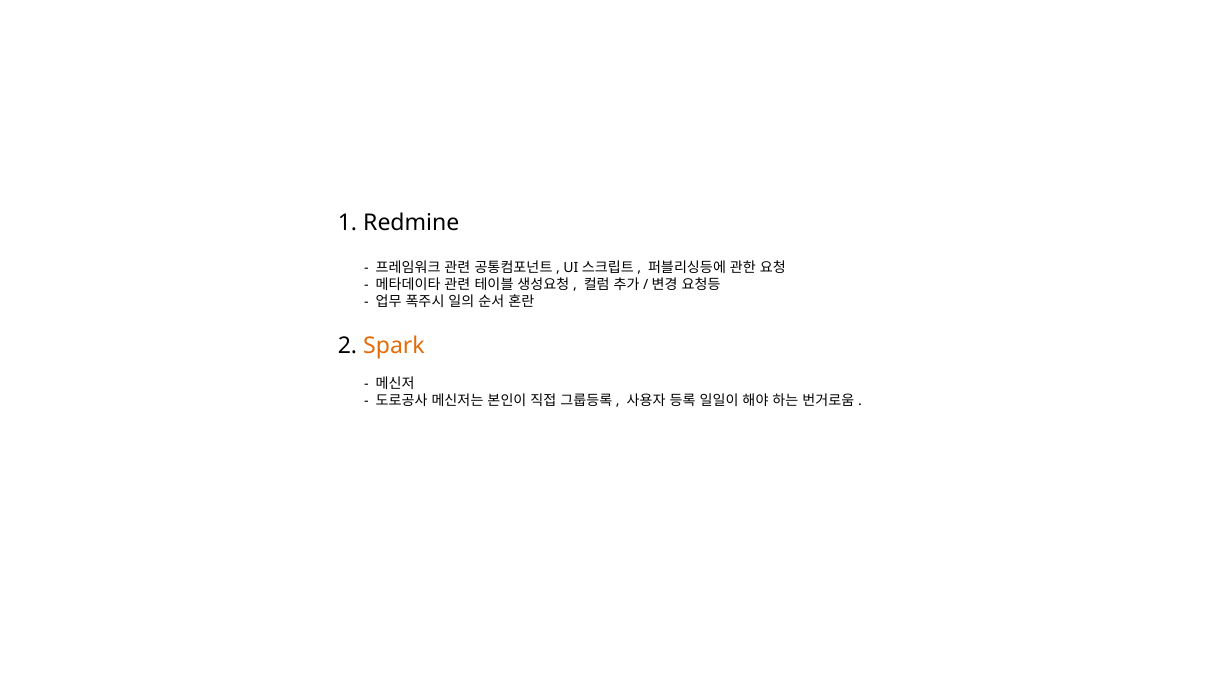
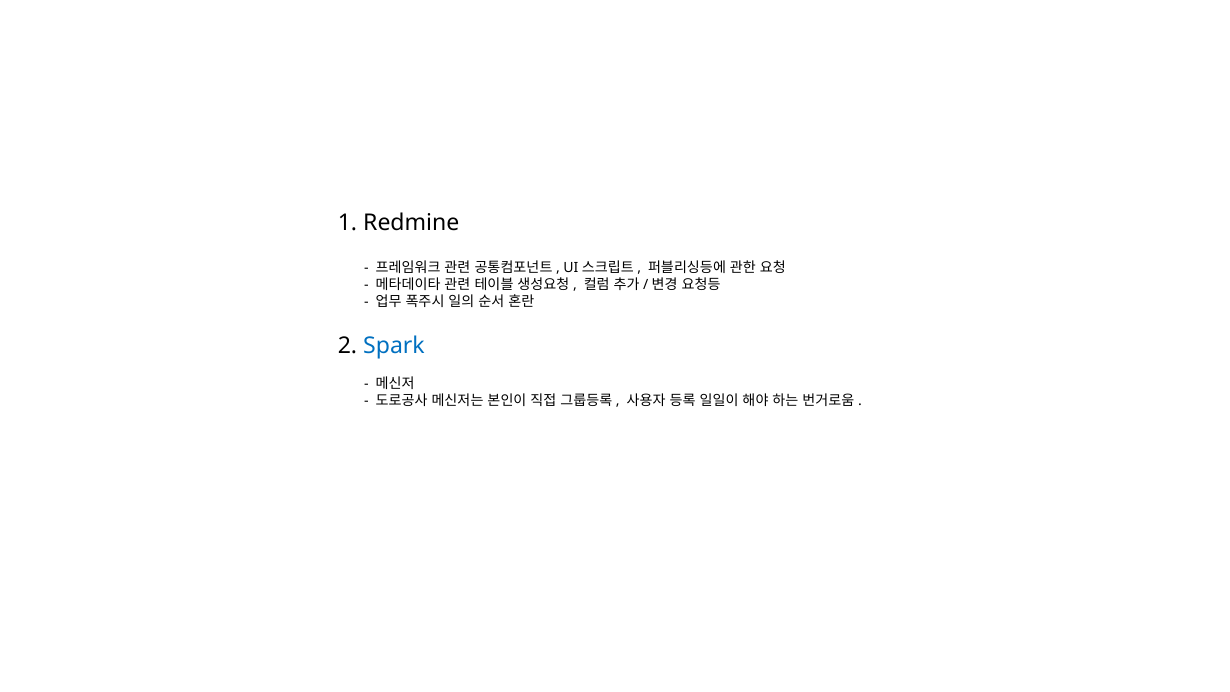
Spark colour: orange -> blue (394, 346)
